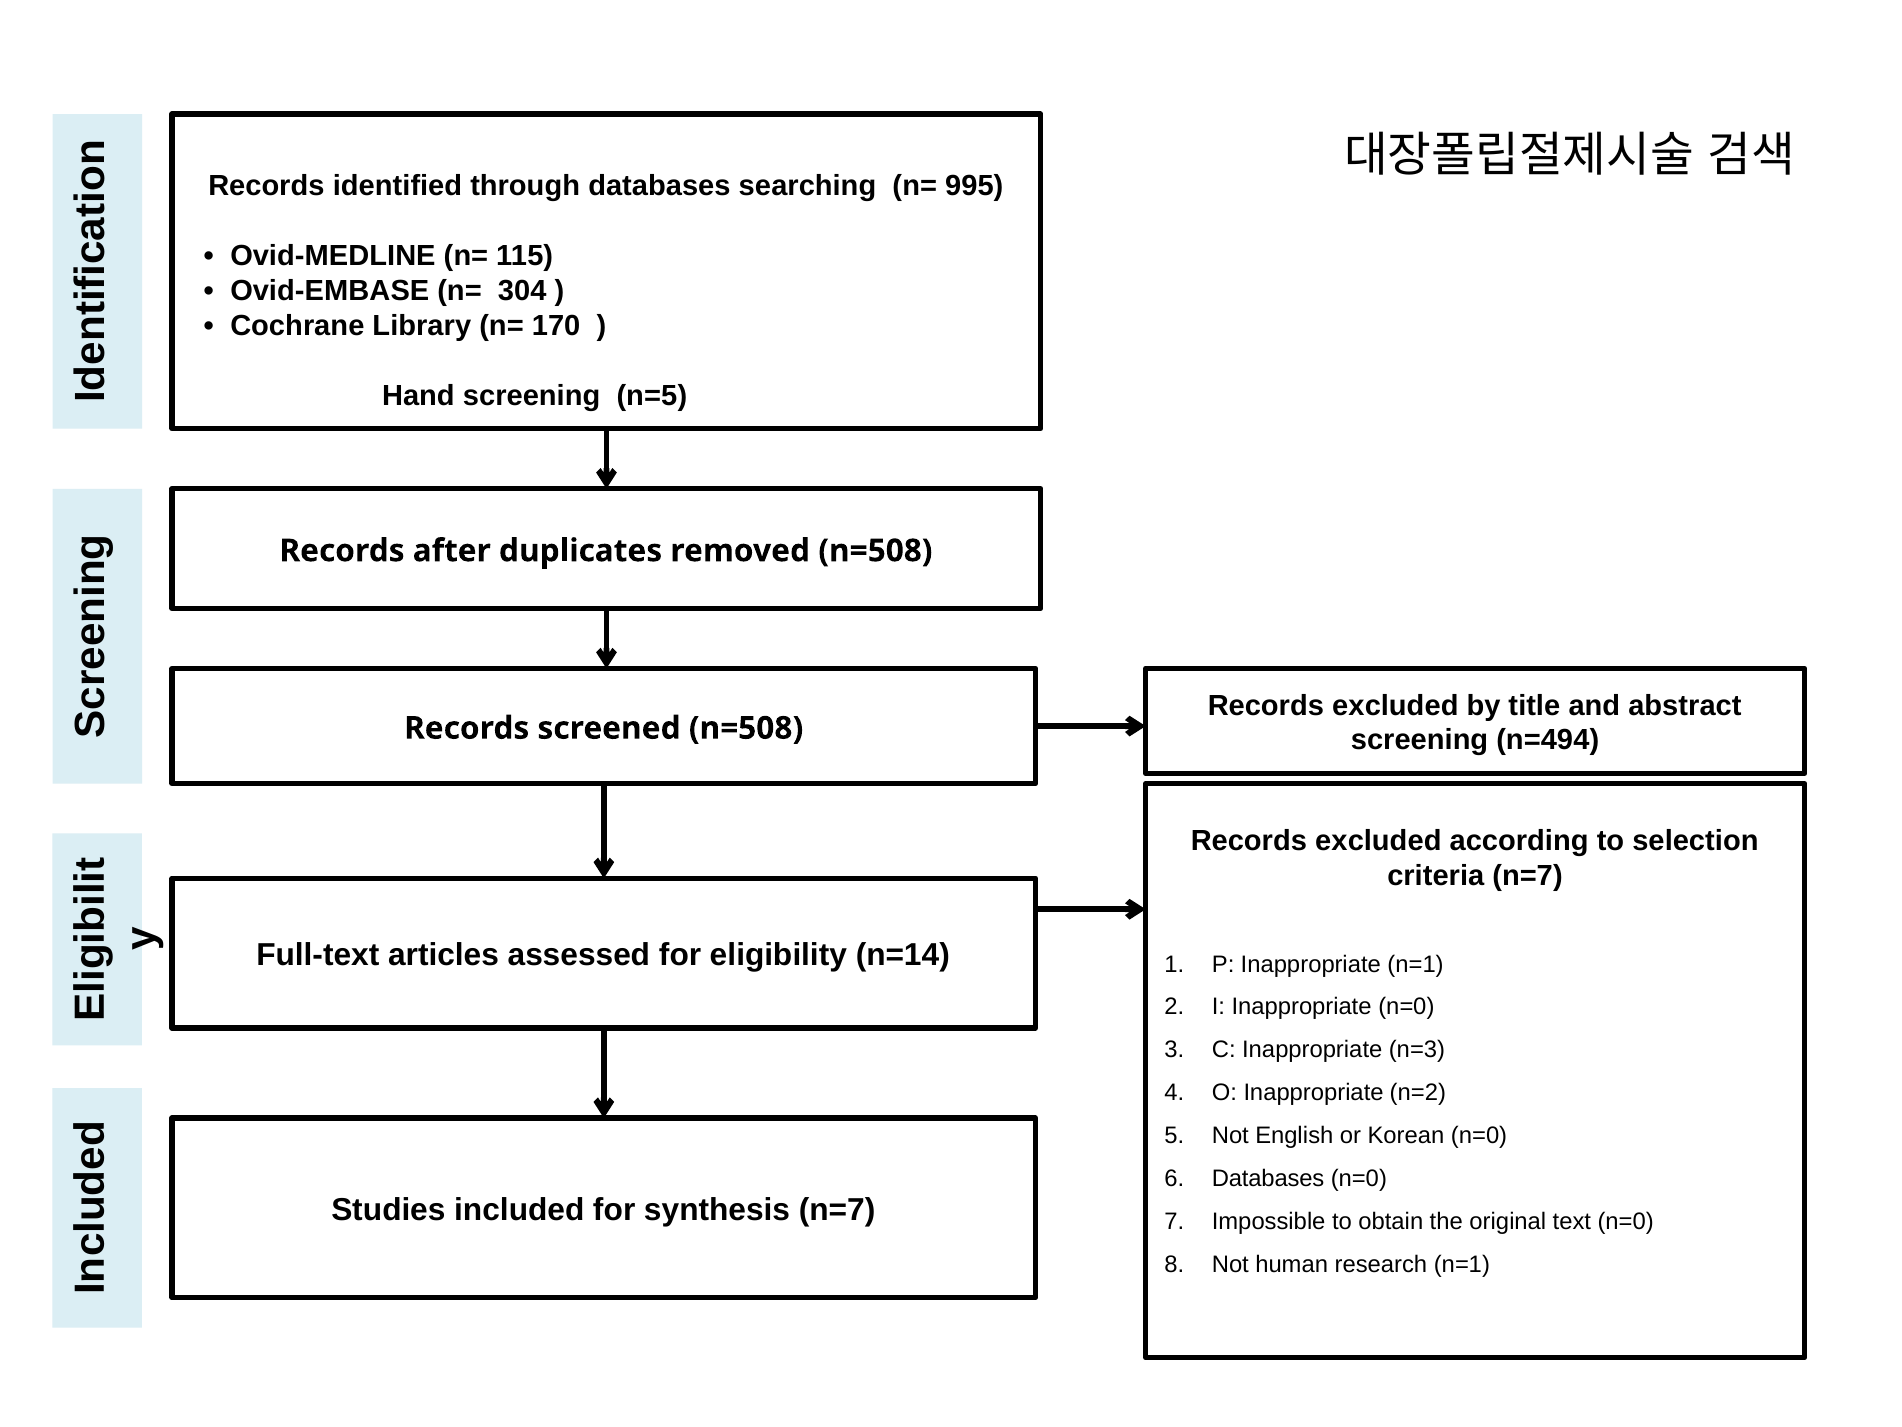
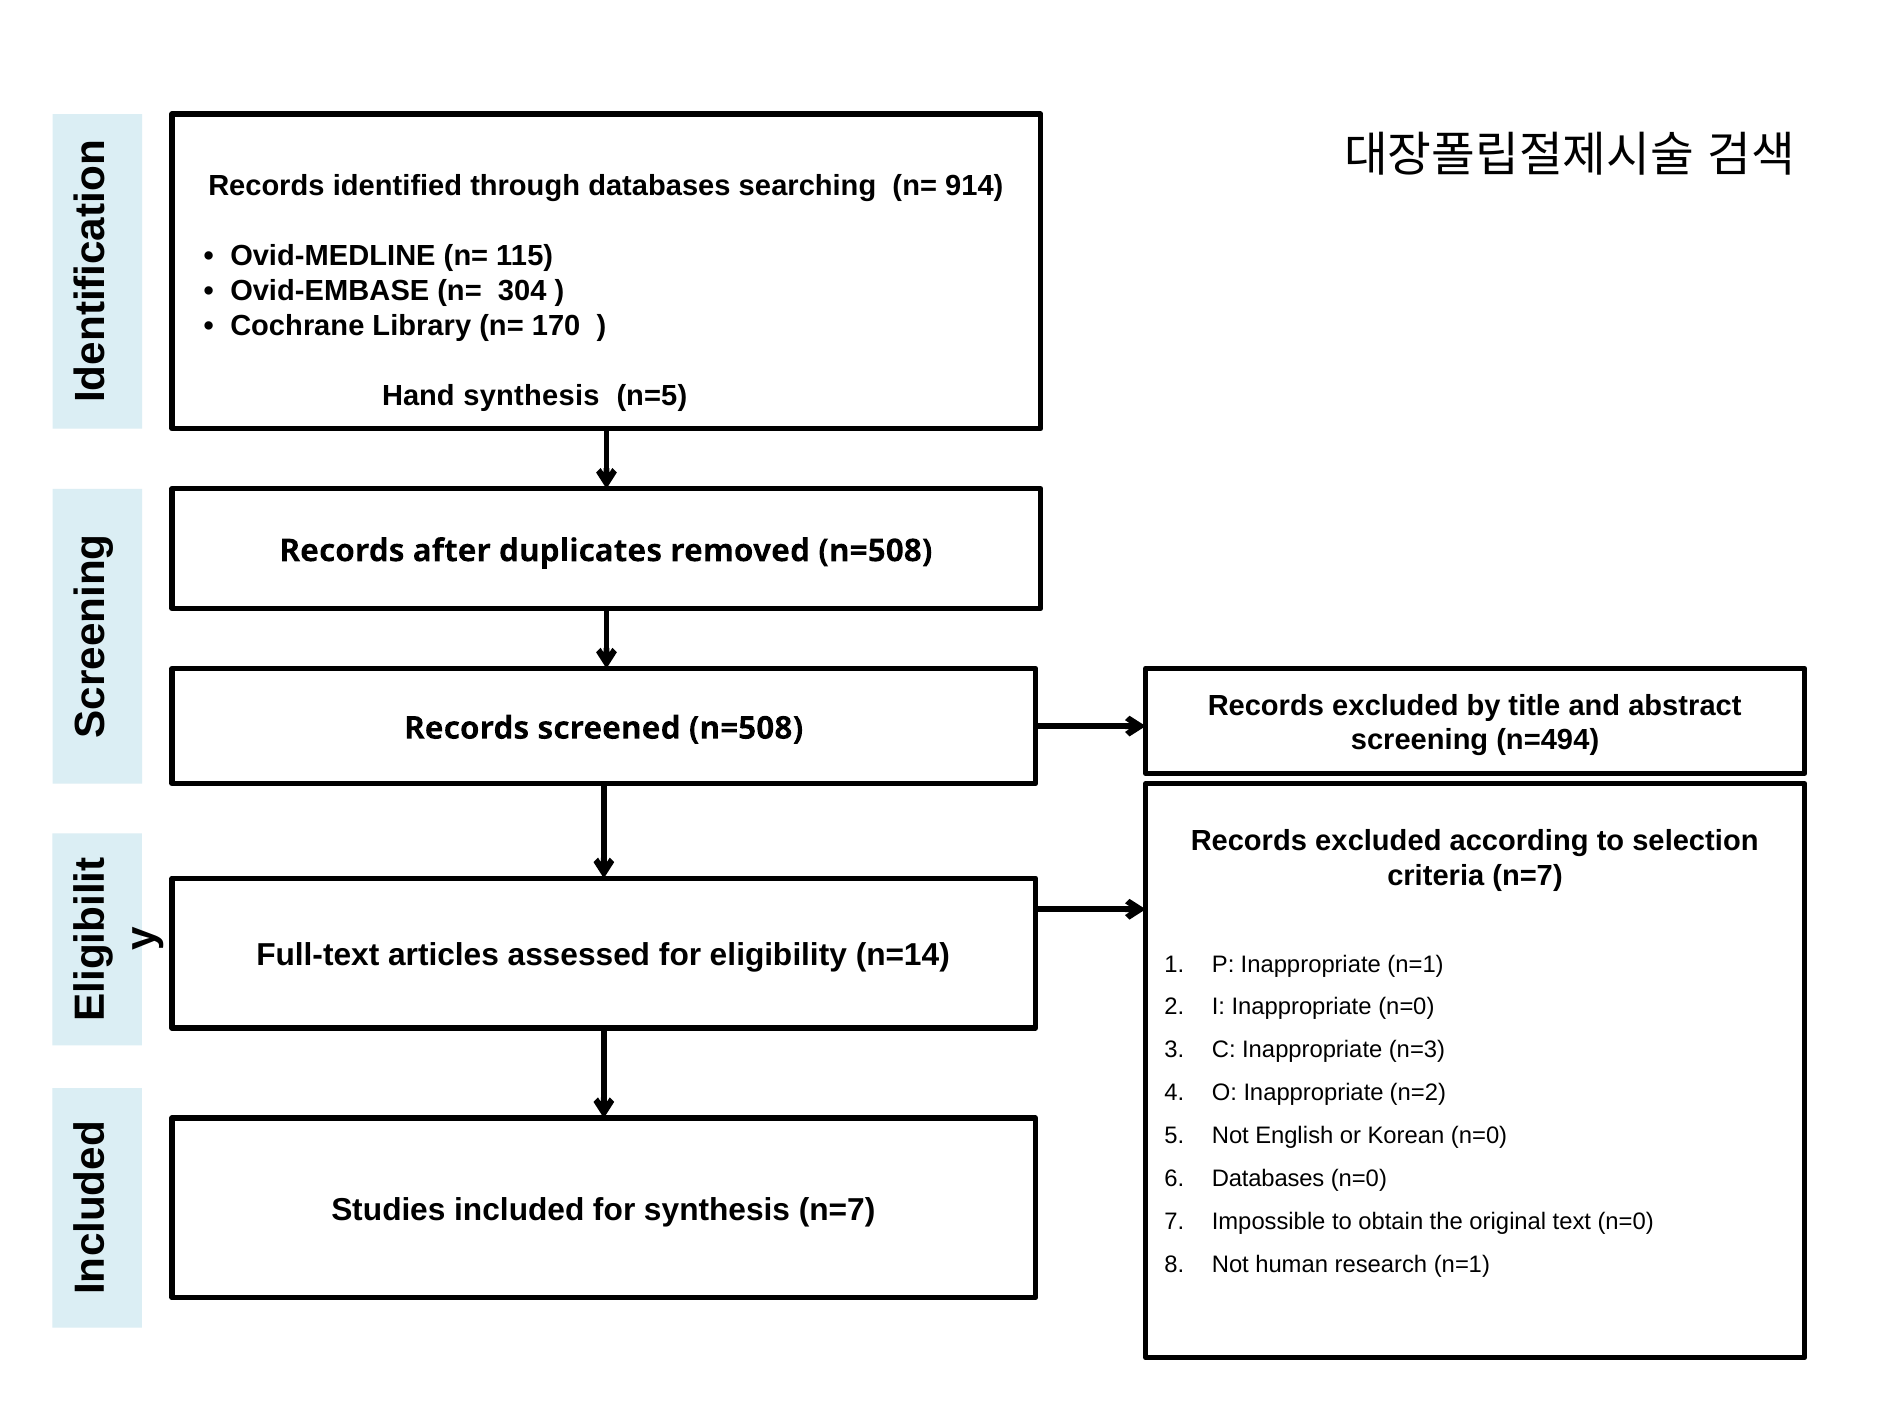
995: 995 -> 914 (974, 186)
Hand screening: screening -> synthesis (531, 395)
